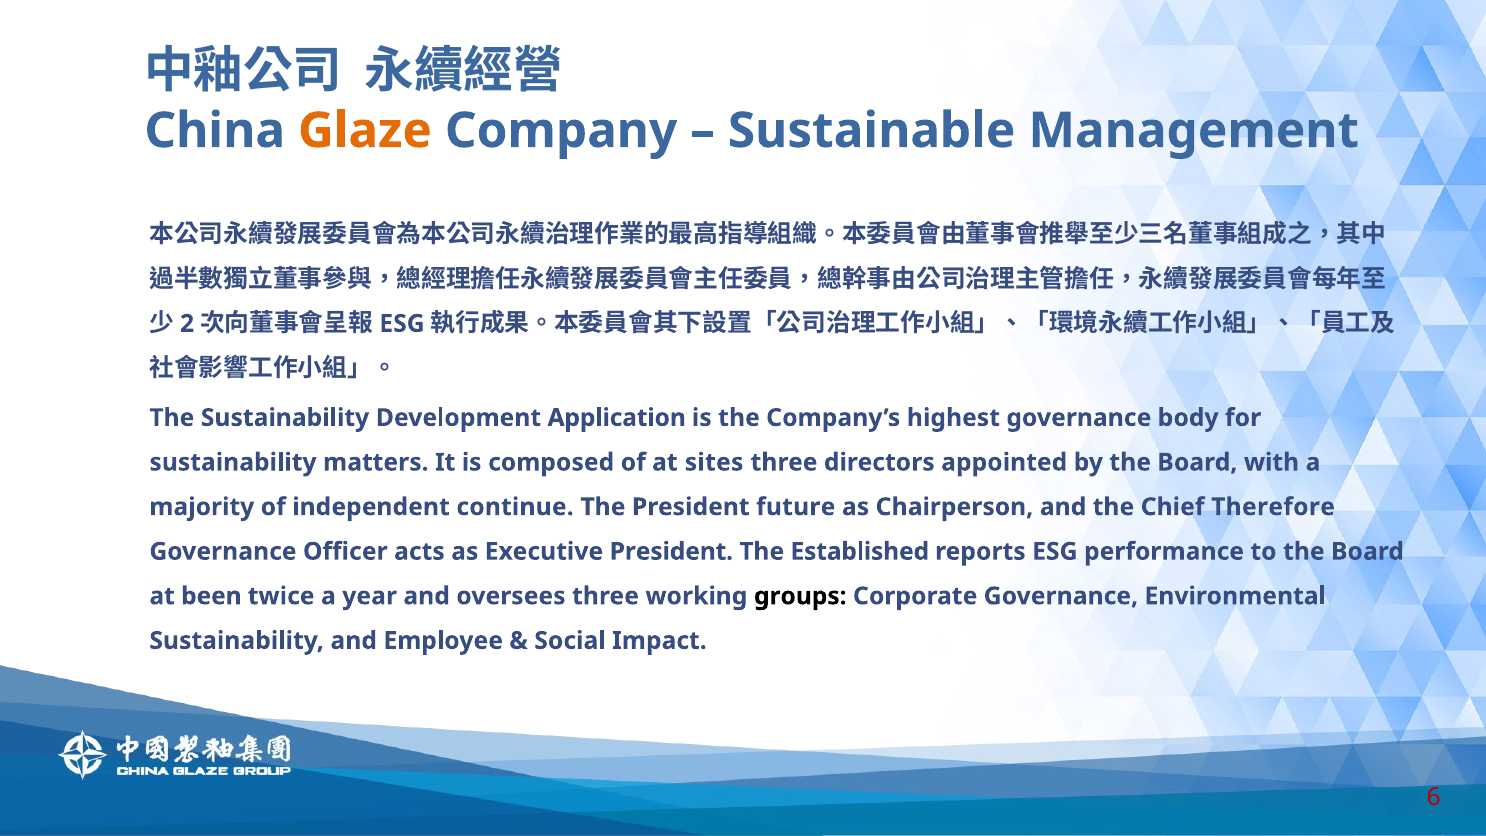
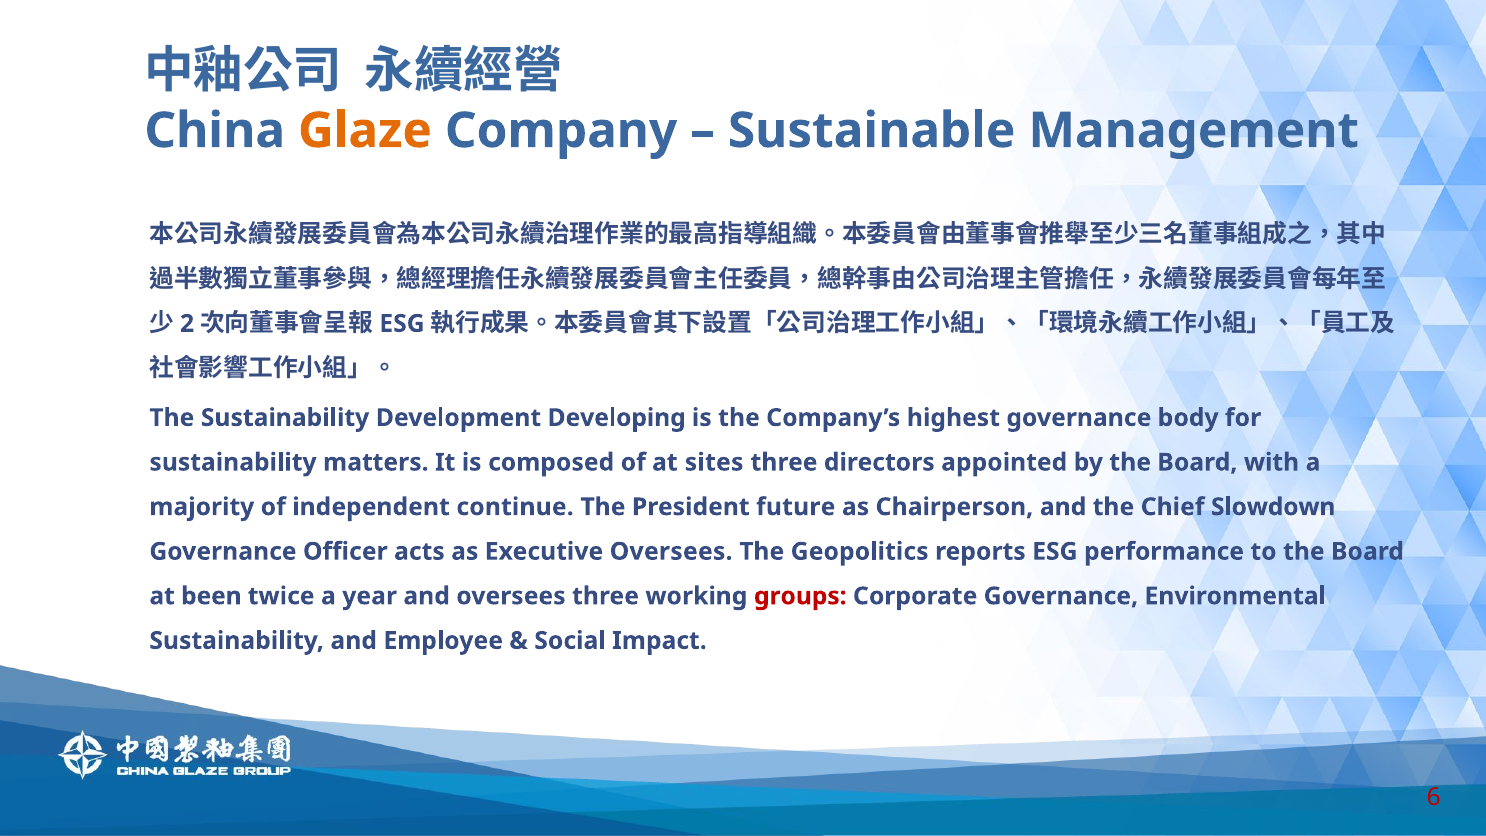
Application: Application -> Developing (617, 418)
Therefore: Therefore -> Slowdown (1273, 507)
Executive President: President -> Oversees (671, 551)
Established: Established -> Geopolitics (860, 551)
groups colour: black -> red (800, 596)
